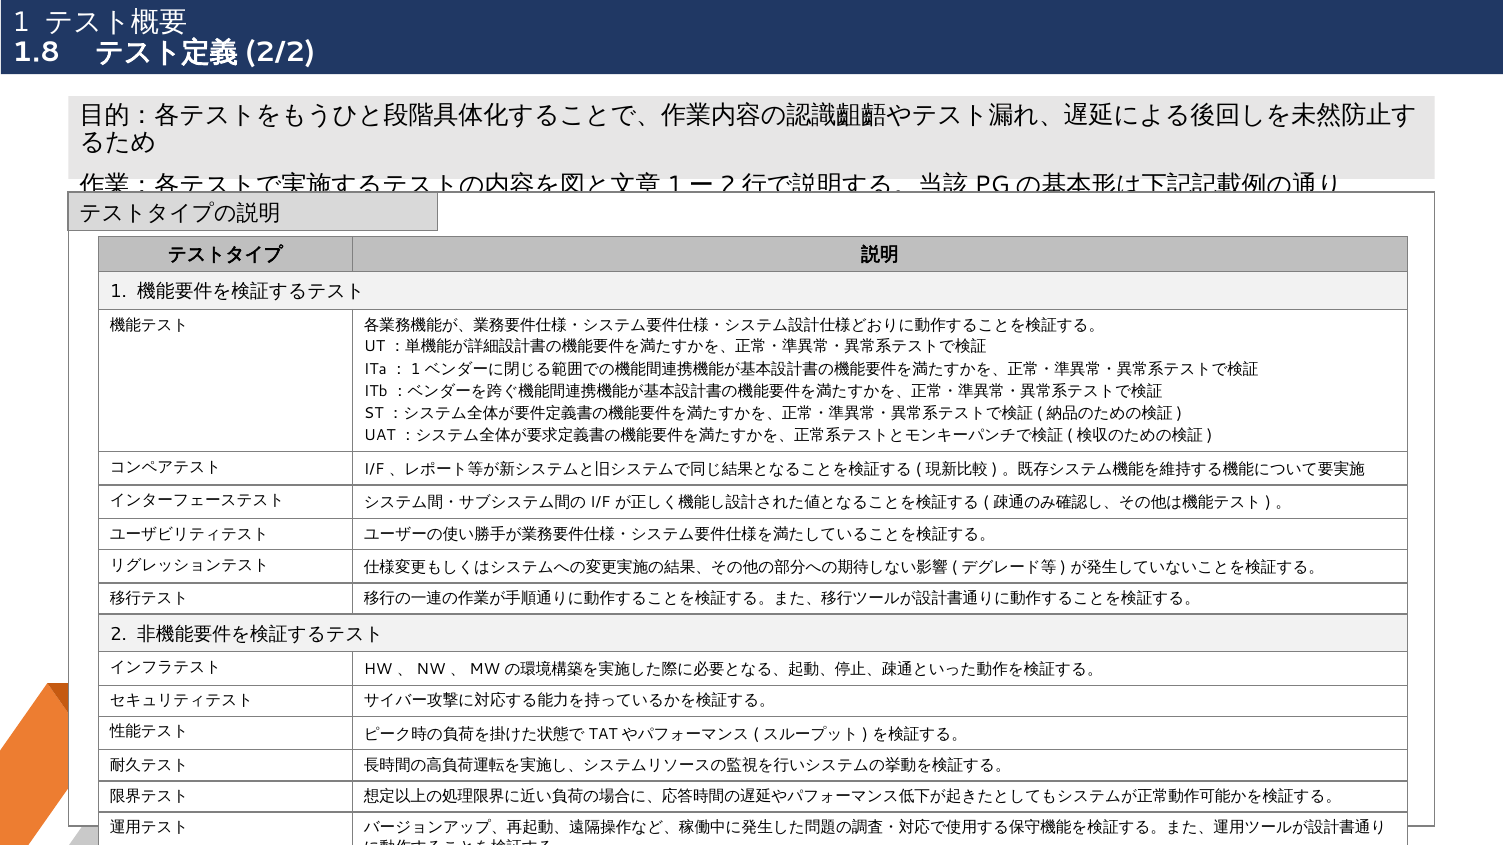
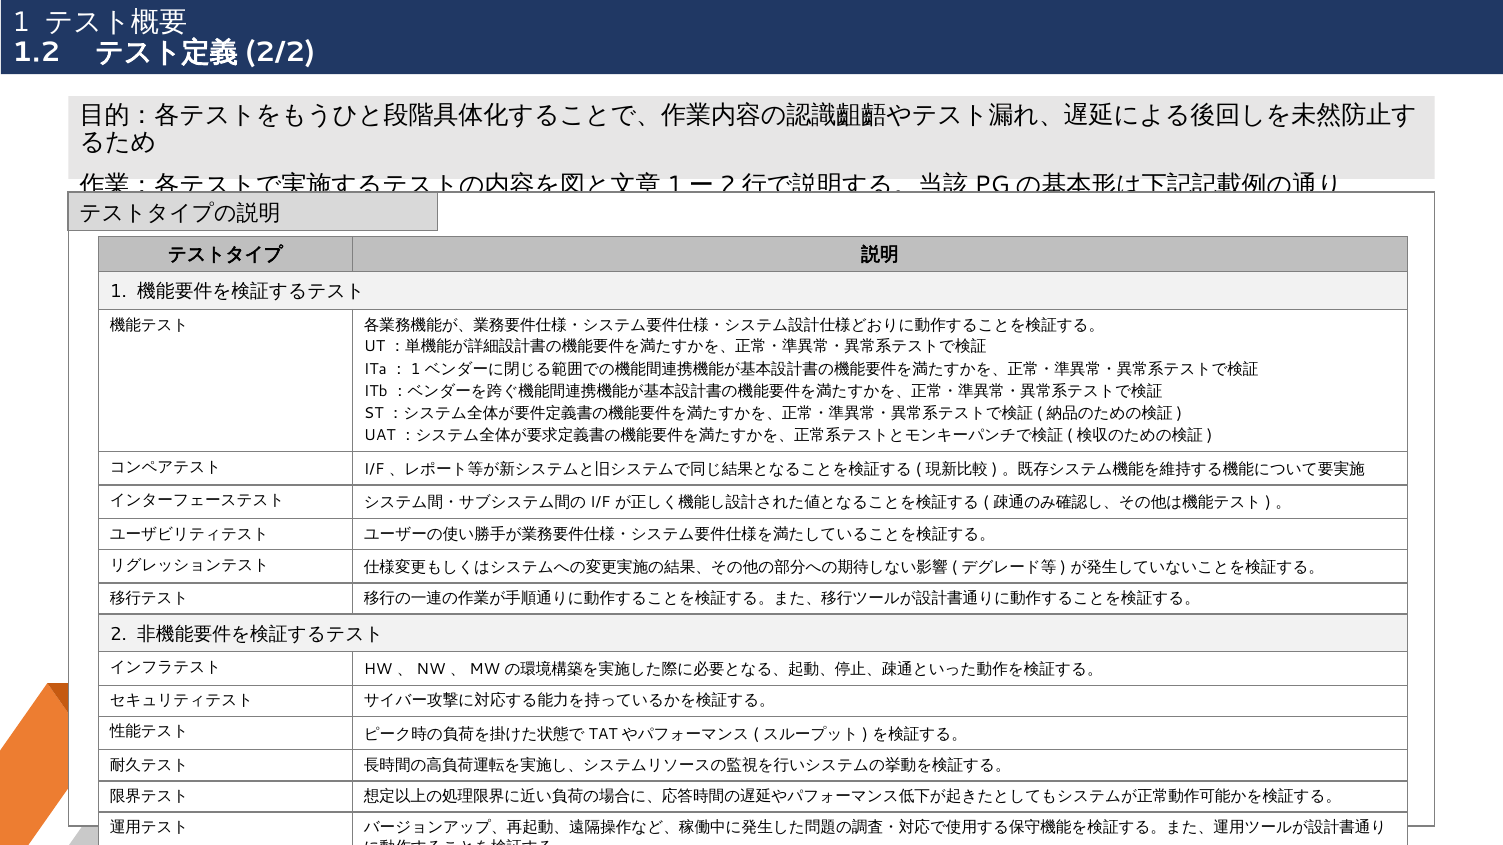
1.8: 1.8 -> 1.2 (36, 52)
